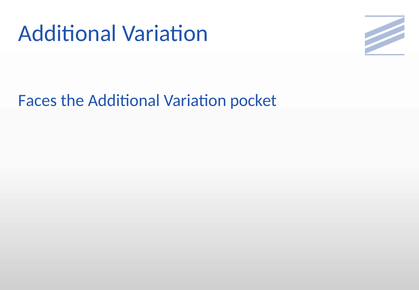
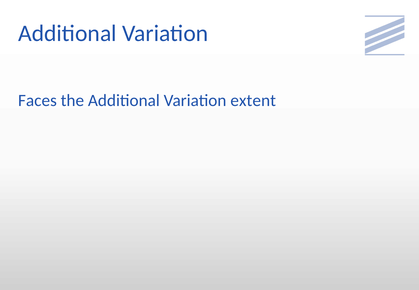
pocket: pocket -> extent (253, 101)
